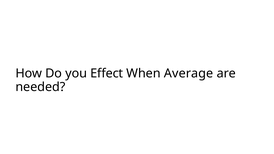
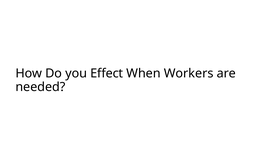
Average: Average -> Workers (189, 73)
